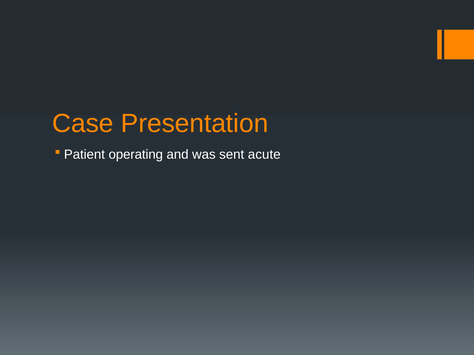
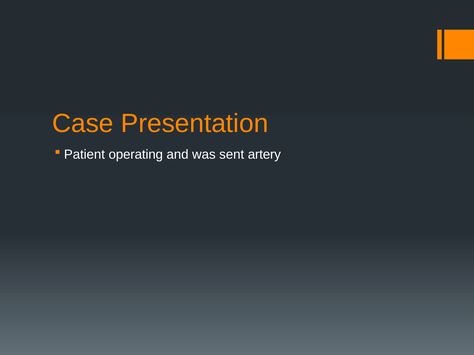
acute: acute -> artery (264, 155)
